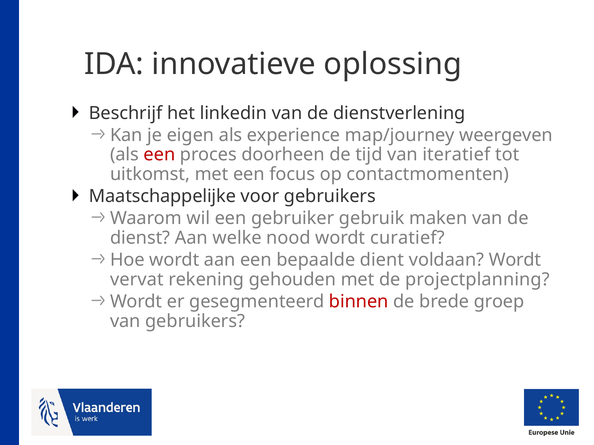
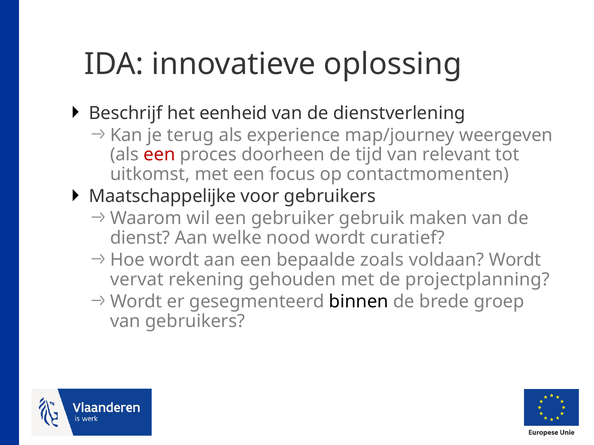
linkedin: linkedin -> eenheid (233, 113)
eigen: eigen -> terug (190, 135)
iteratief: iteratief -> relevant (457, 155)
dient: dient -> zoals (382, 260)
binnen colour: red -> black (359, 302)
